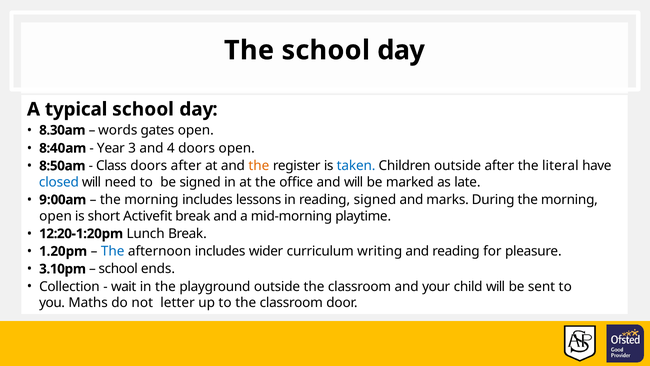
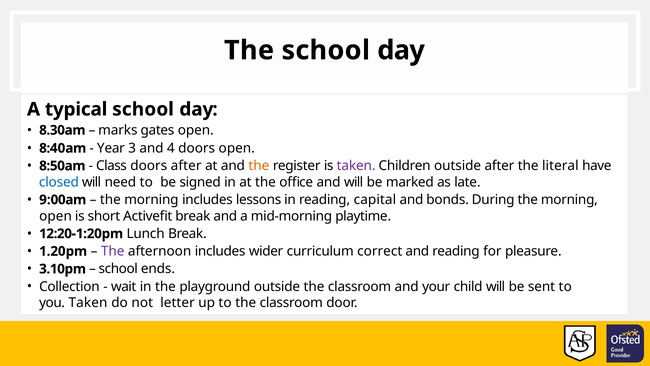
words: words -> marks (118, 130)
taken colour: blue -> purple (356, 166)
reading signed: signed -> capital (375, 200)
marks: marks -> bonds (448, 200)
The colour: blue -> purple (113, 251)
writing: writing -> correct (380, 251)
you Maths: Maths -> Taken (88, 303)
